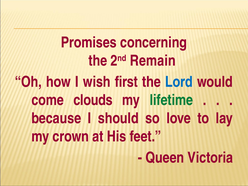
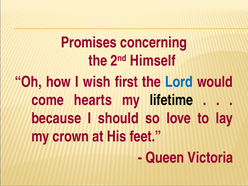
Remain: Remain -> Himself (153, 61)
clouds: clouds -> hearts (93, 100)
lifetime colour: green -> black (171, 100)
